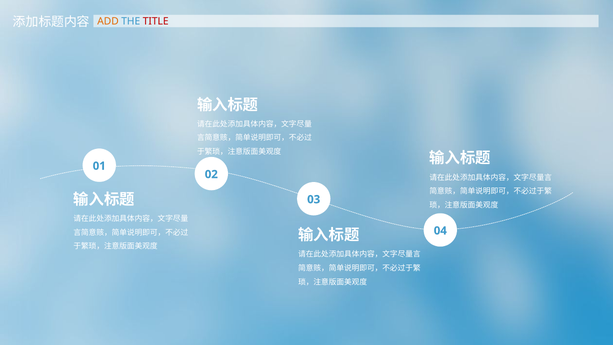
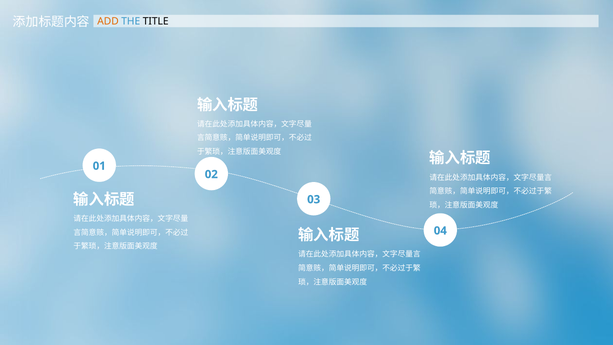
TITLE colour: red -> black (156, 22)
